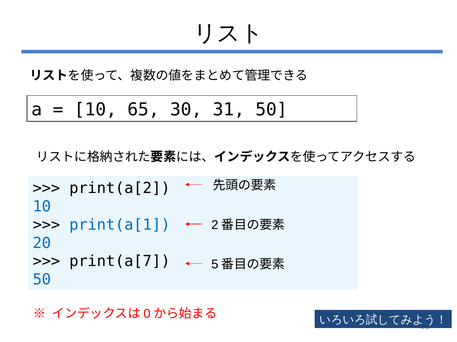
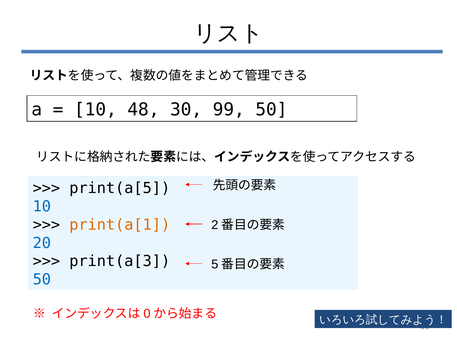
65: 65 -> 48 (144, 110)
31: 31 -> 99 (229, 110)
print(a[2: print(a[2 -> print(a[5 (120, 189)
print(a[1 colour: blue -> orange (120, 225)
print(a[7: print(a[7 -> print(a[3 (120, 262)
